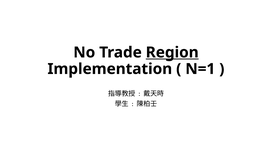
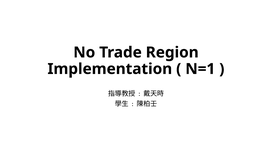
Region underline: present -> none (172, 52)
